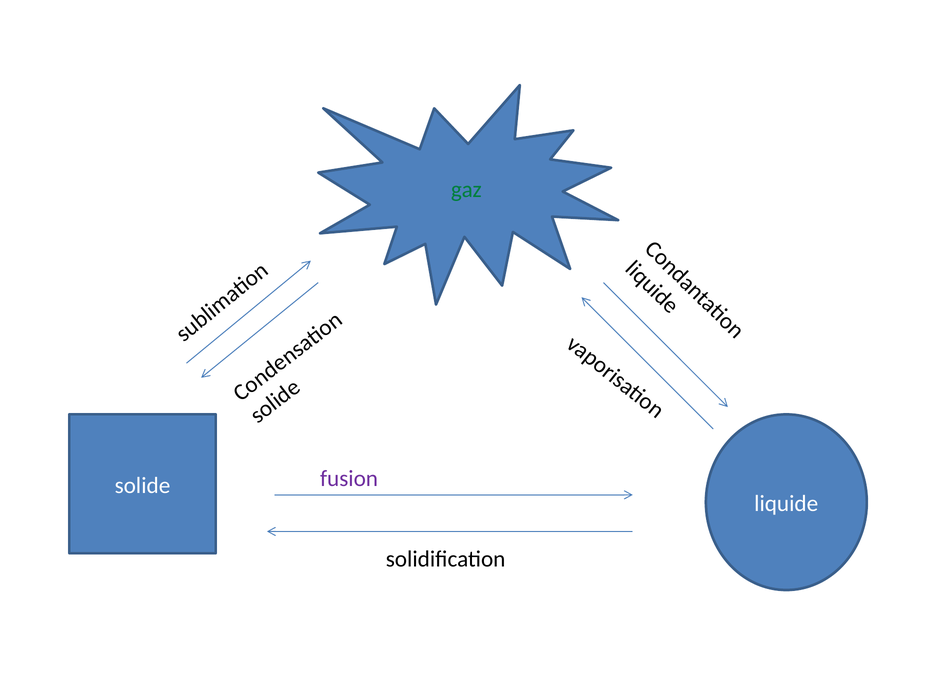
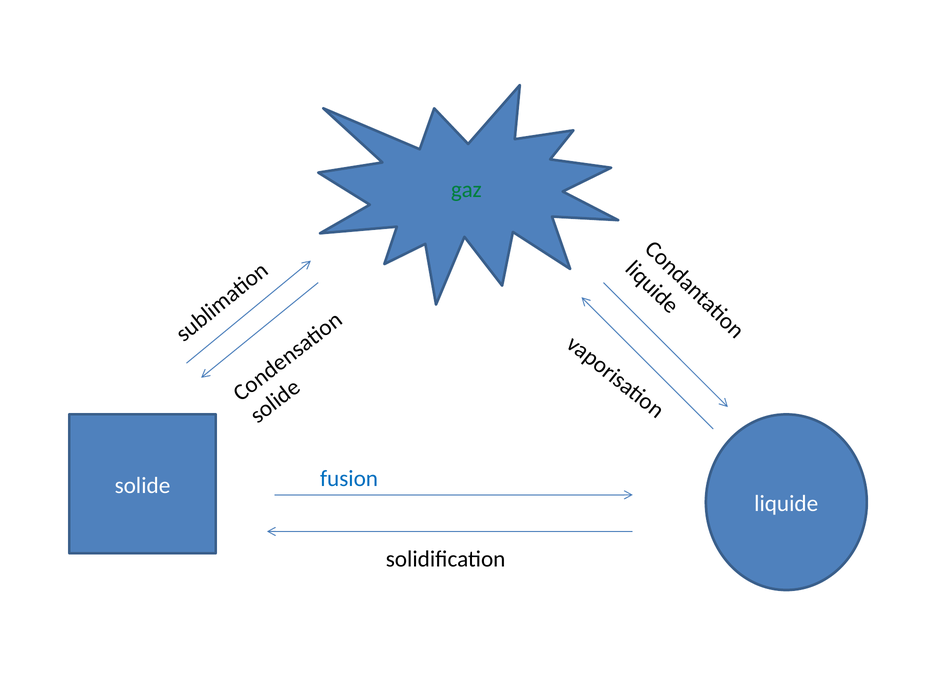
fusion colour: purple -> blue (349, 478)
